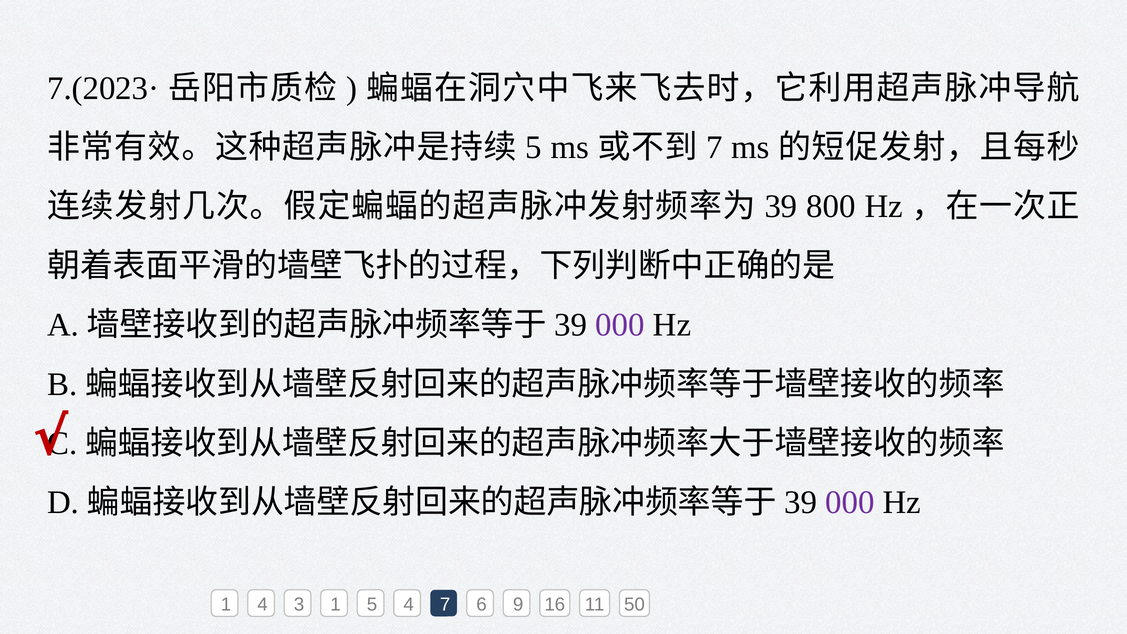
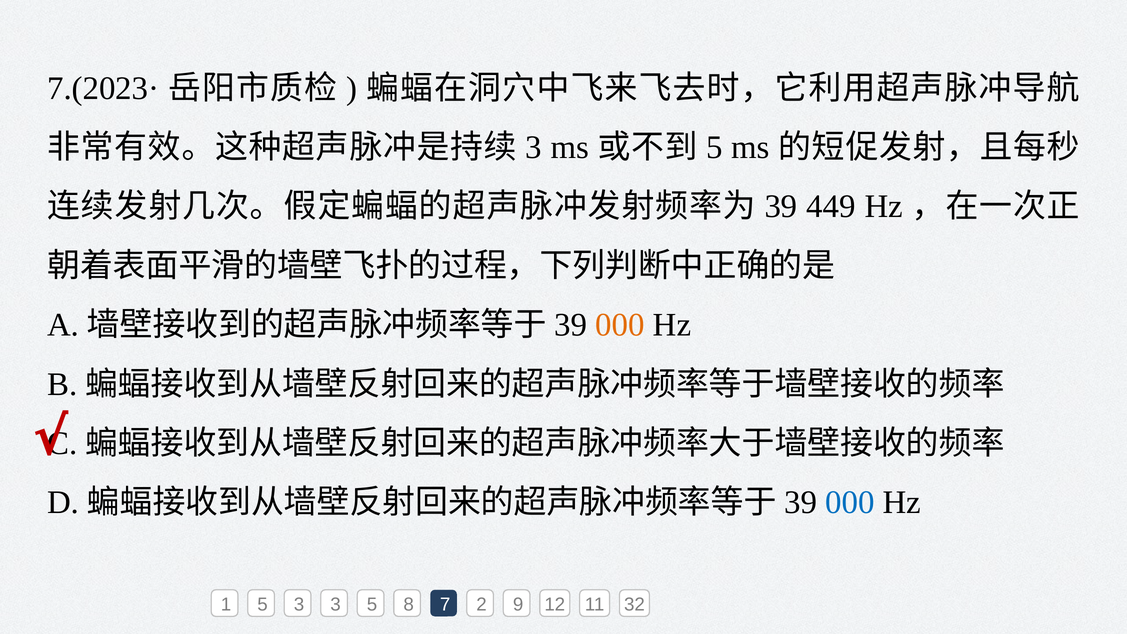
5: 5 -> 3 (534, 147)
7: 7 -> 5 (714, 147)
800: 800 -> 449 (831, 207)
000 colour: purple -> orange (620, 325)
000 colour: purple -> blue (850, 503)
1 4: 4 -> 5 (263, 605)
3 1: 1 -> 3 (336, 605)
5 4: 4 -> 8 (409, 605)
6: 6 -> 2 (482, 605)
16: 16 -> 12 (555, 605)
50: 50 -> 32 (634, 605)
